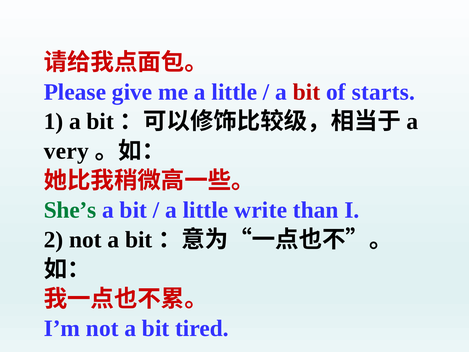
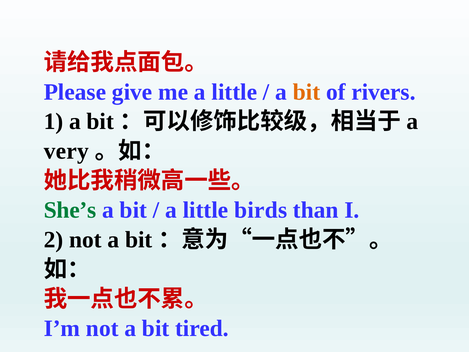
bit colour: red -> orange (307, 92)
starts: starts -> rivers (384, 92)
write: write -> birds (261, 210)
